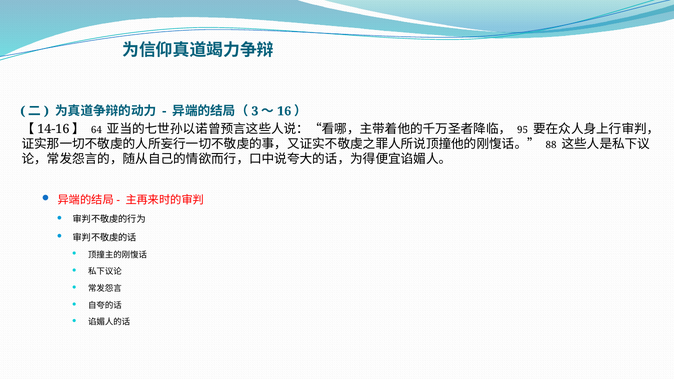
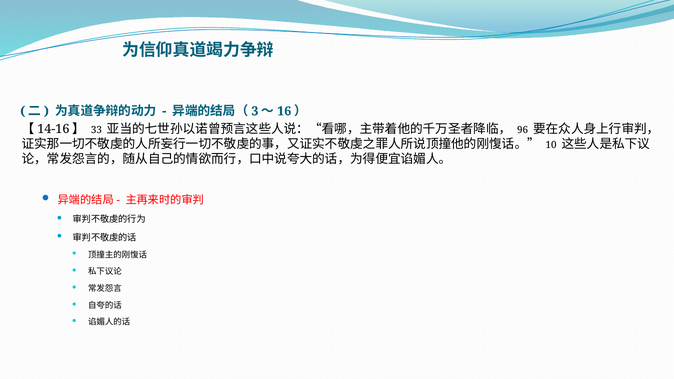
64: 64 -> 33 (96, 130)
95: 95 -> 96 (523, 130)
88: 88 -> 10 (551, 145)
